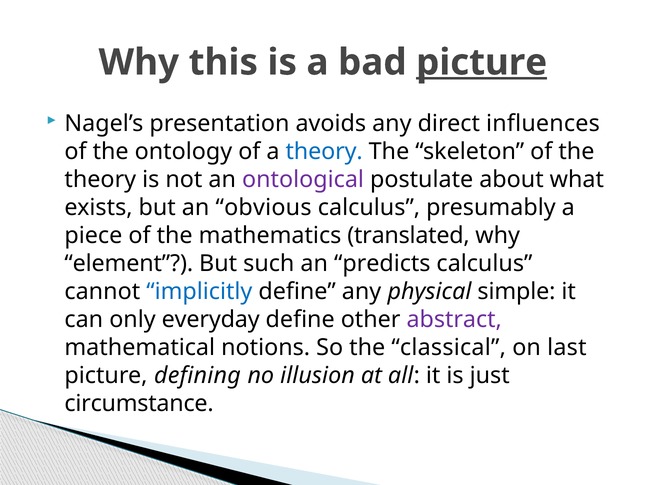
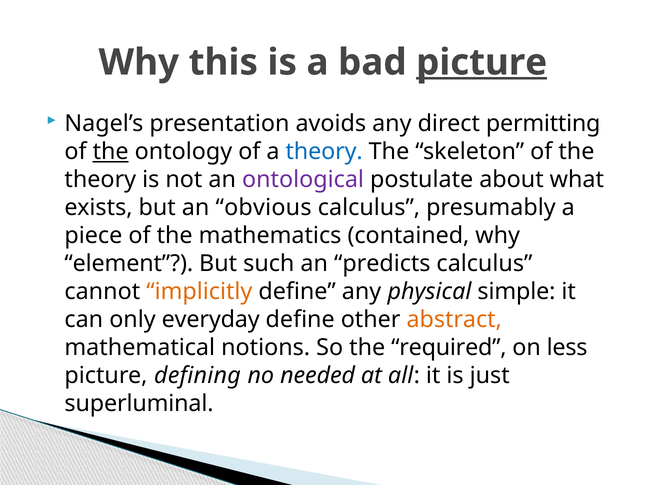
influences: influences -> permitting (543, 123)
the underline: none -> present (111, 151)
translated: translated -> contained (408, 235)
implicitly colour: blue -> orange (199, 291)
abstract colour: purple -> orange (454, 319)
classical: classical -> required (449, 347)
last: last -> less (567, 347)
illusion: illusion -> needed (318, 375)
circumstance: circumstance -> superluminal (139, 403)
